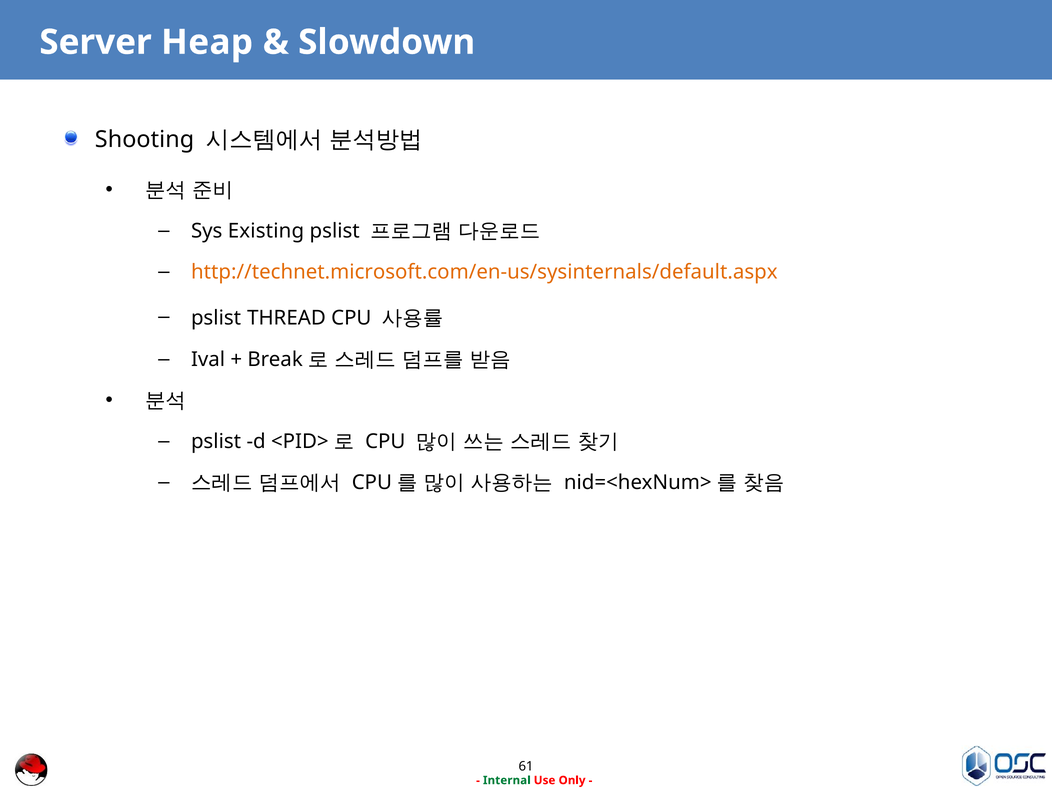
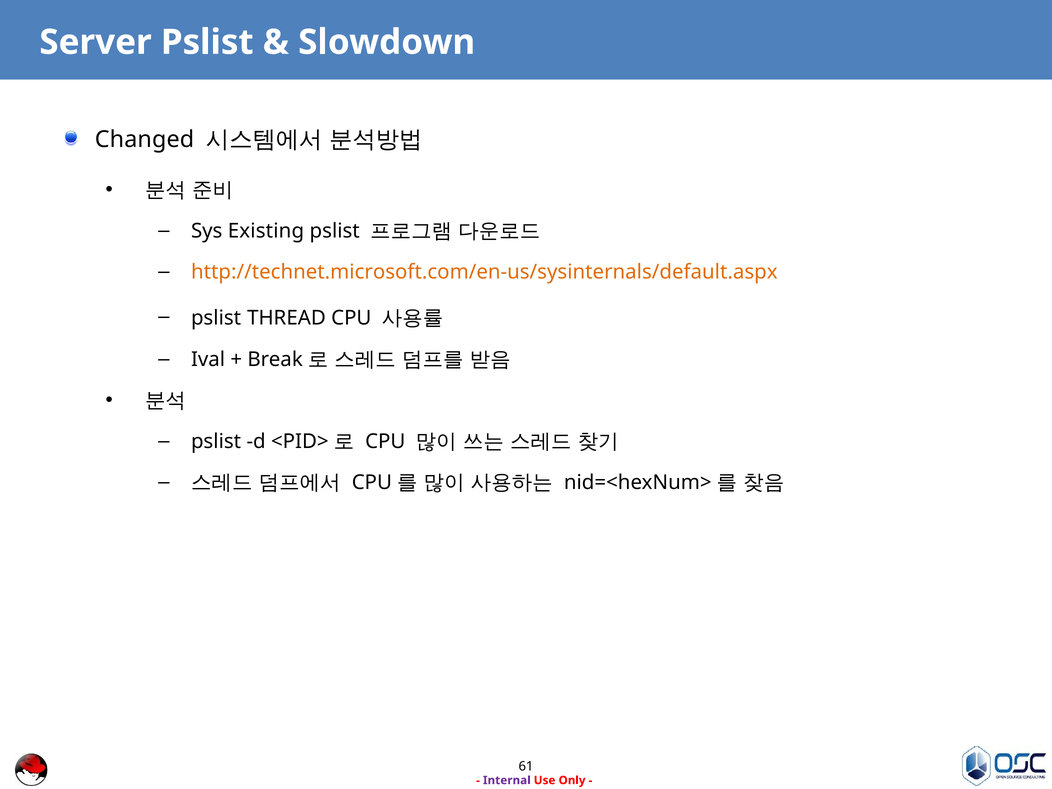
Server Heap: Heap -> Pslist (207, 42)
Shooting: Shooting -> Changed (145, 140)
Internal colour: green -> purple (507, 780)
